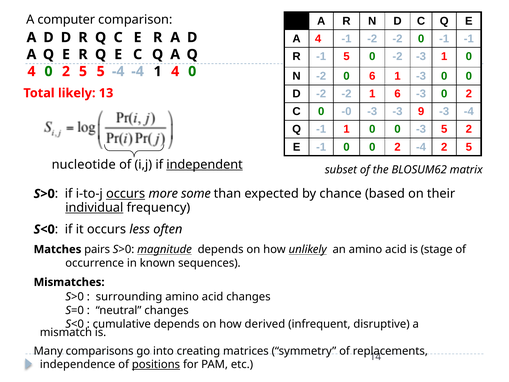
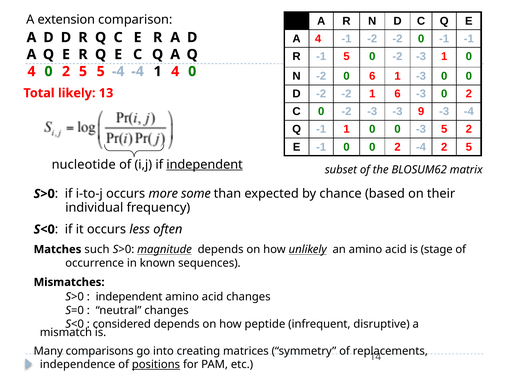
computer: computer -> extension (66, 19)
C 0 -0: -0 -> -2 (346, 111)
occurs underline: present -> none (126, 194)
individual underline: present -> none (94, 207)
pairs: pairs -> such (97, 249)
surrounding: surrounding -> independent (129, 296)
cumulative: cumulative -> considered (122, 324)
derived: derived -> peptide (265, 324)
